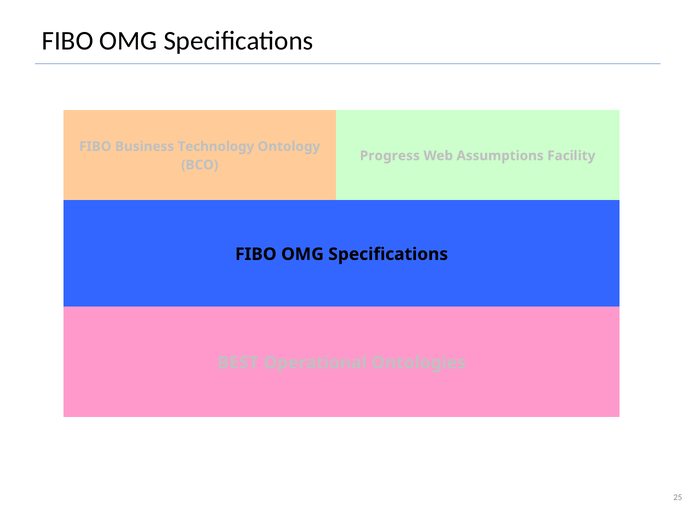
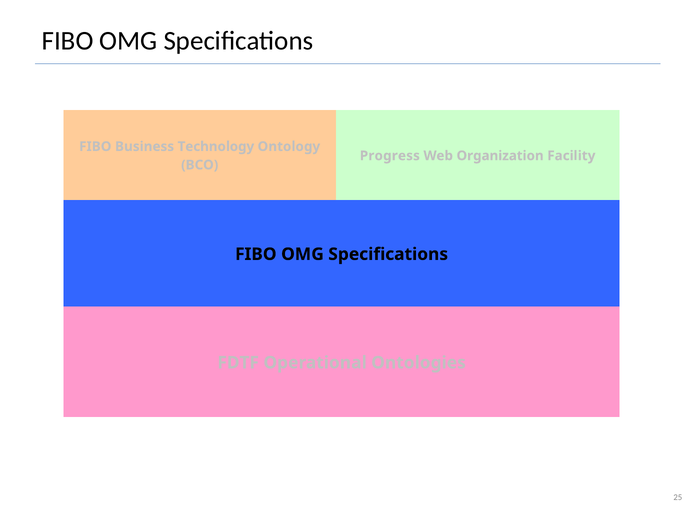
Assumptions: Assumptions -> Organization (500, 156)
BEST: BEST -> FDTF (238, 363)
